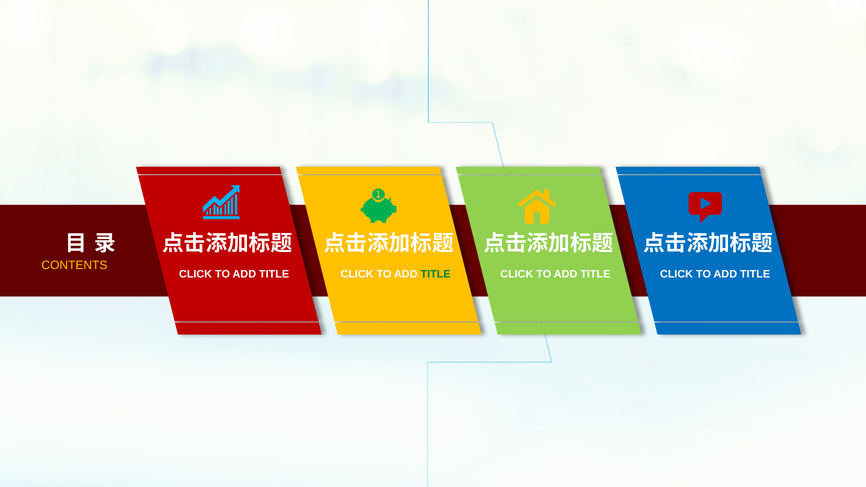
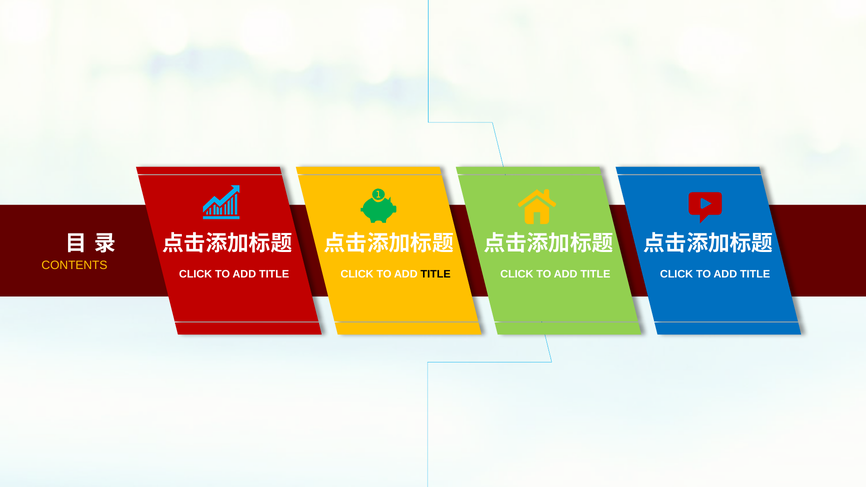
TITLE colour: green -> black (436, 274)
